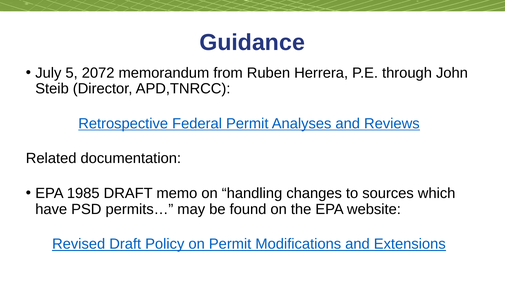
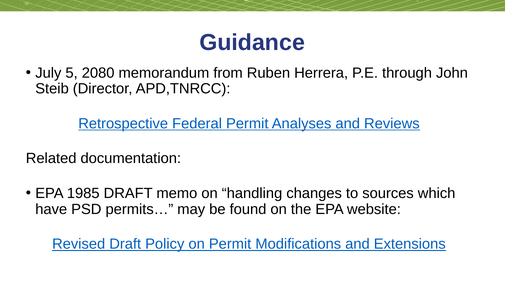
2072: 2072 -> 2080 (98, 73)
